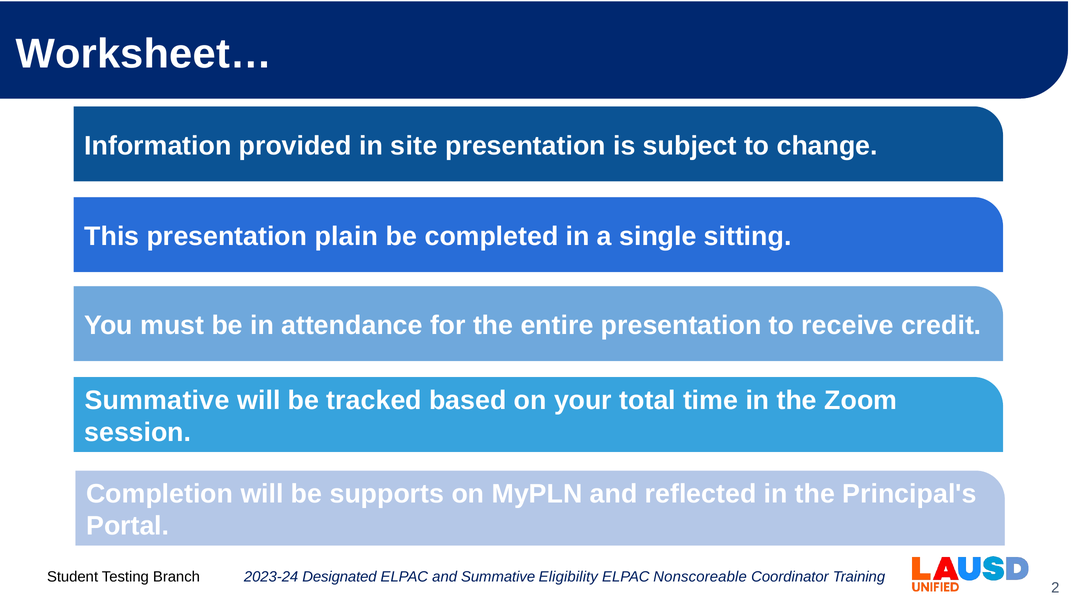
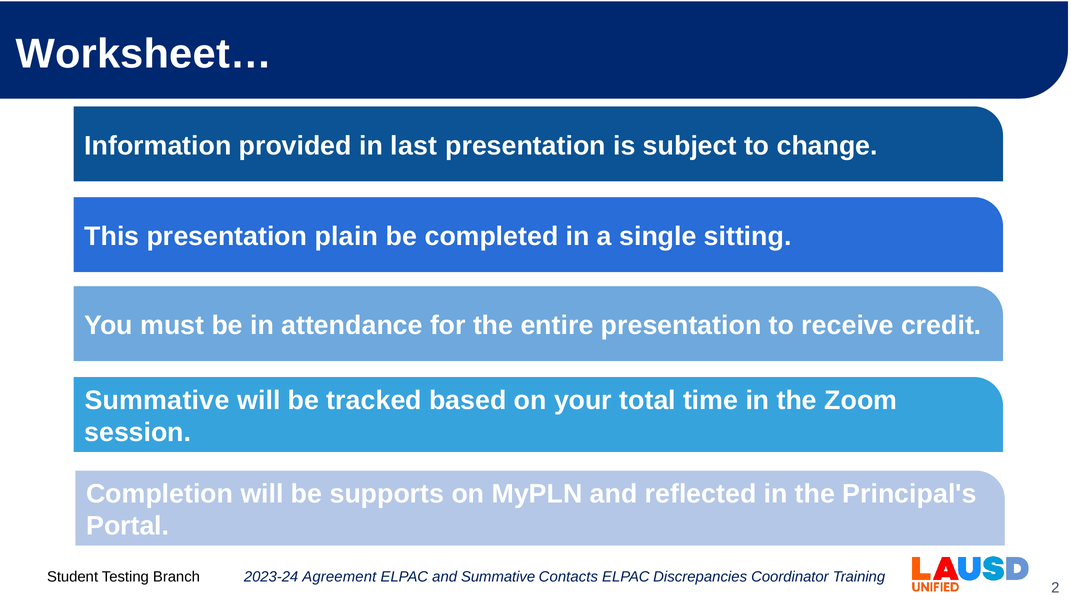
site: site -> last (414, 146)
Designated: Designated -> Agreement (339, 577)
Eligibility: Eligibility -> Contacts (568, 577)
Nonscoreable: Nonscoreable -> Discrepancies (700, 577)
